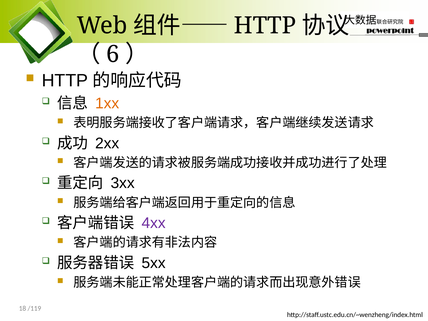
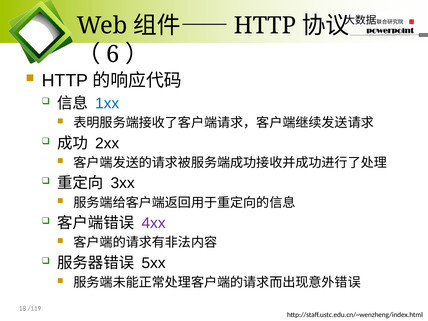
1xx colour: orange -> blue (107, 103)
